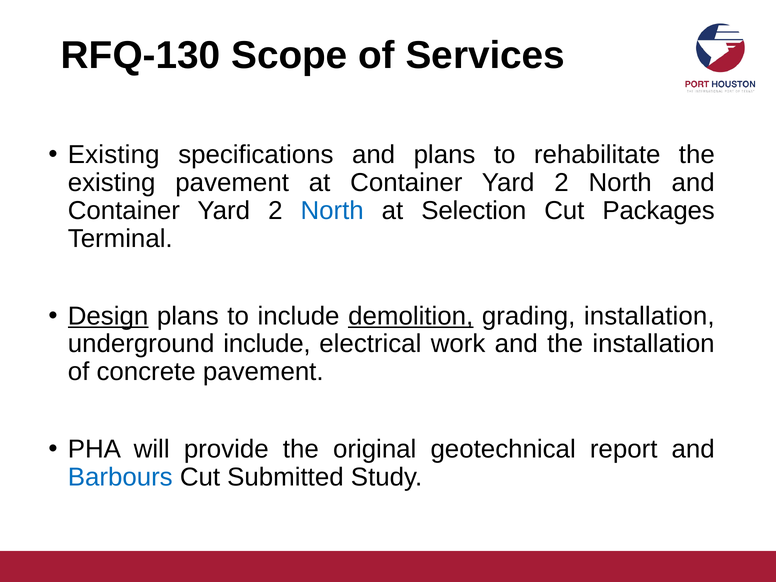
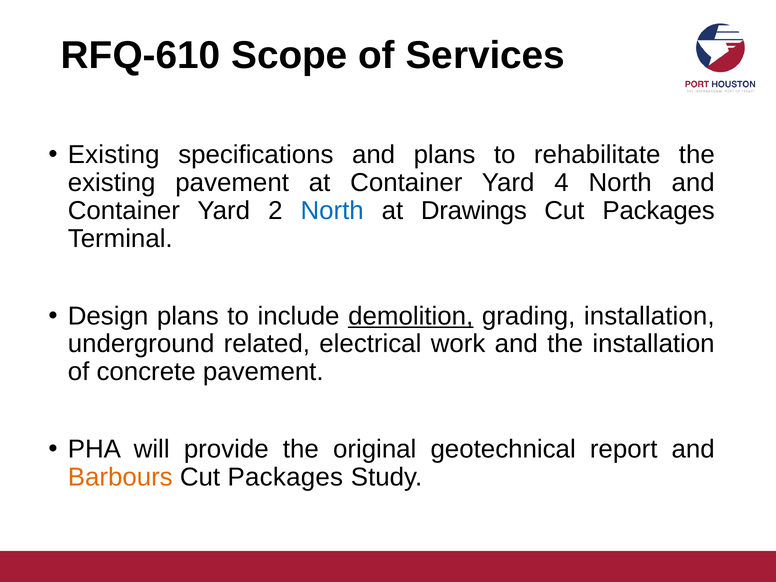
RFQ-130: RFQ-130 -> RFQ-610 (141, 56)
at Container Yard 2: 2 -> 4 (561, 183)
Selection: Selection -> Drawings (474, 211)
Design underline: present -> none (108, 316)
underground include: include -> related (267, 344)
Barbours colour: blue -> orange (120, 477)
Submitted: Submitted -> Packages (285, 477)
